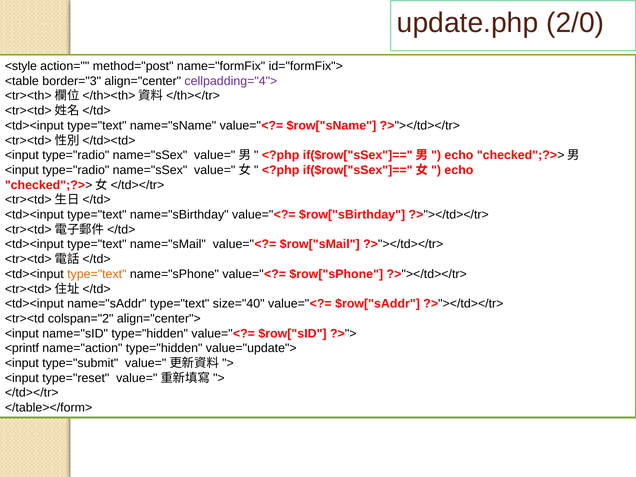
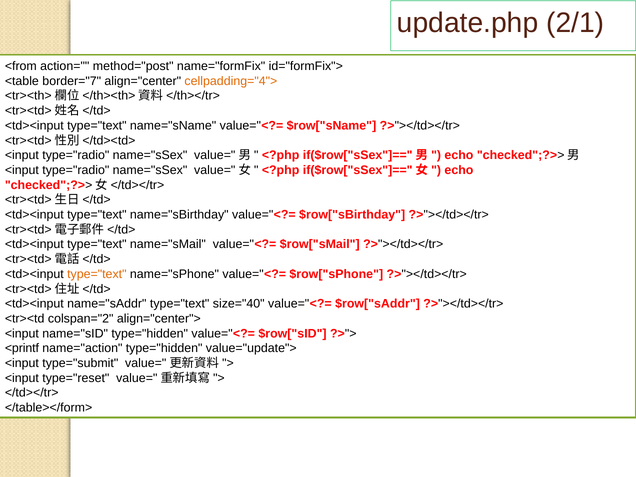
2/0: 2/0 -> 2/1 (575, 23)
<style: <style -> <from (21, 66)
border="3: border="3 -> border="7 (72, 81)
cellpadding="4"> colour: purple -> orange (231, 81)
